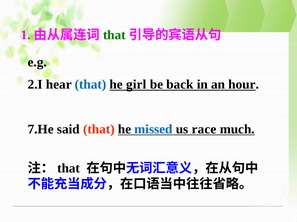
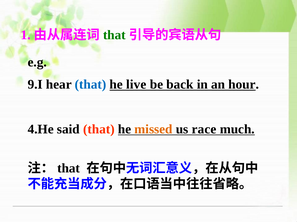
2.I: 2.I -> 9.I (35, 85)
girl: girl -> live (136, 85)
7.He: 7.He -> 4.He (41, 130)
missed colour: blue -> orange (153, 130)
